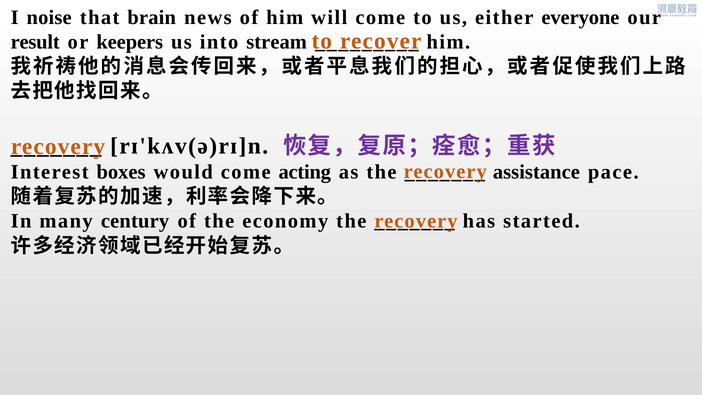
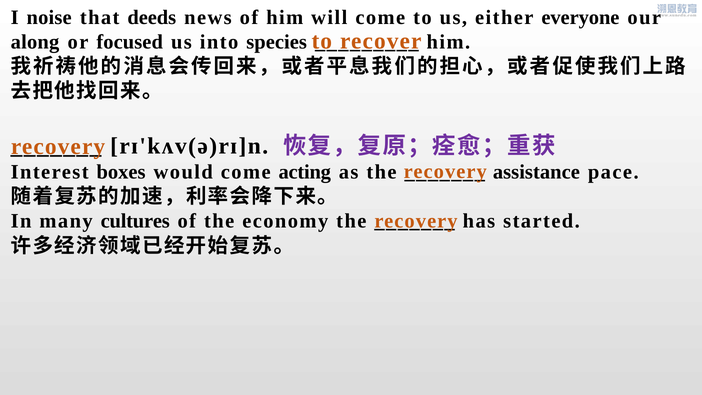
brain: brain -> deeds (152, 17)
result: result -> along (35, 42)
keepers: keepers -> focused (130, 42)
stream: stream -> species (277, 42)
century: century -> cultures (135, 221)
